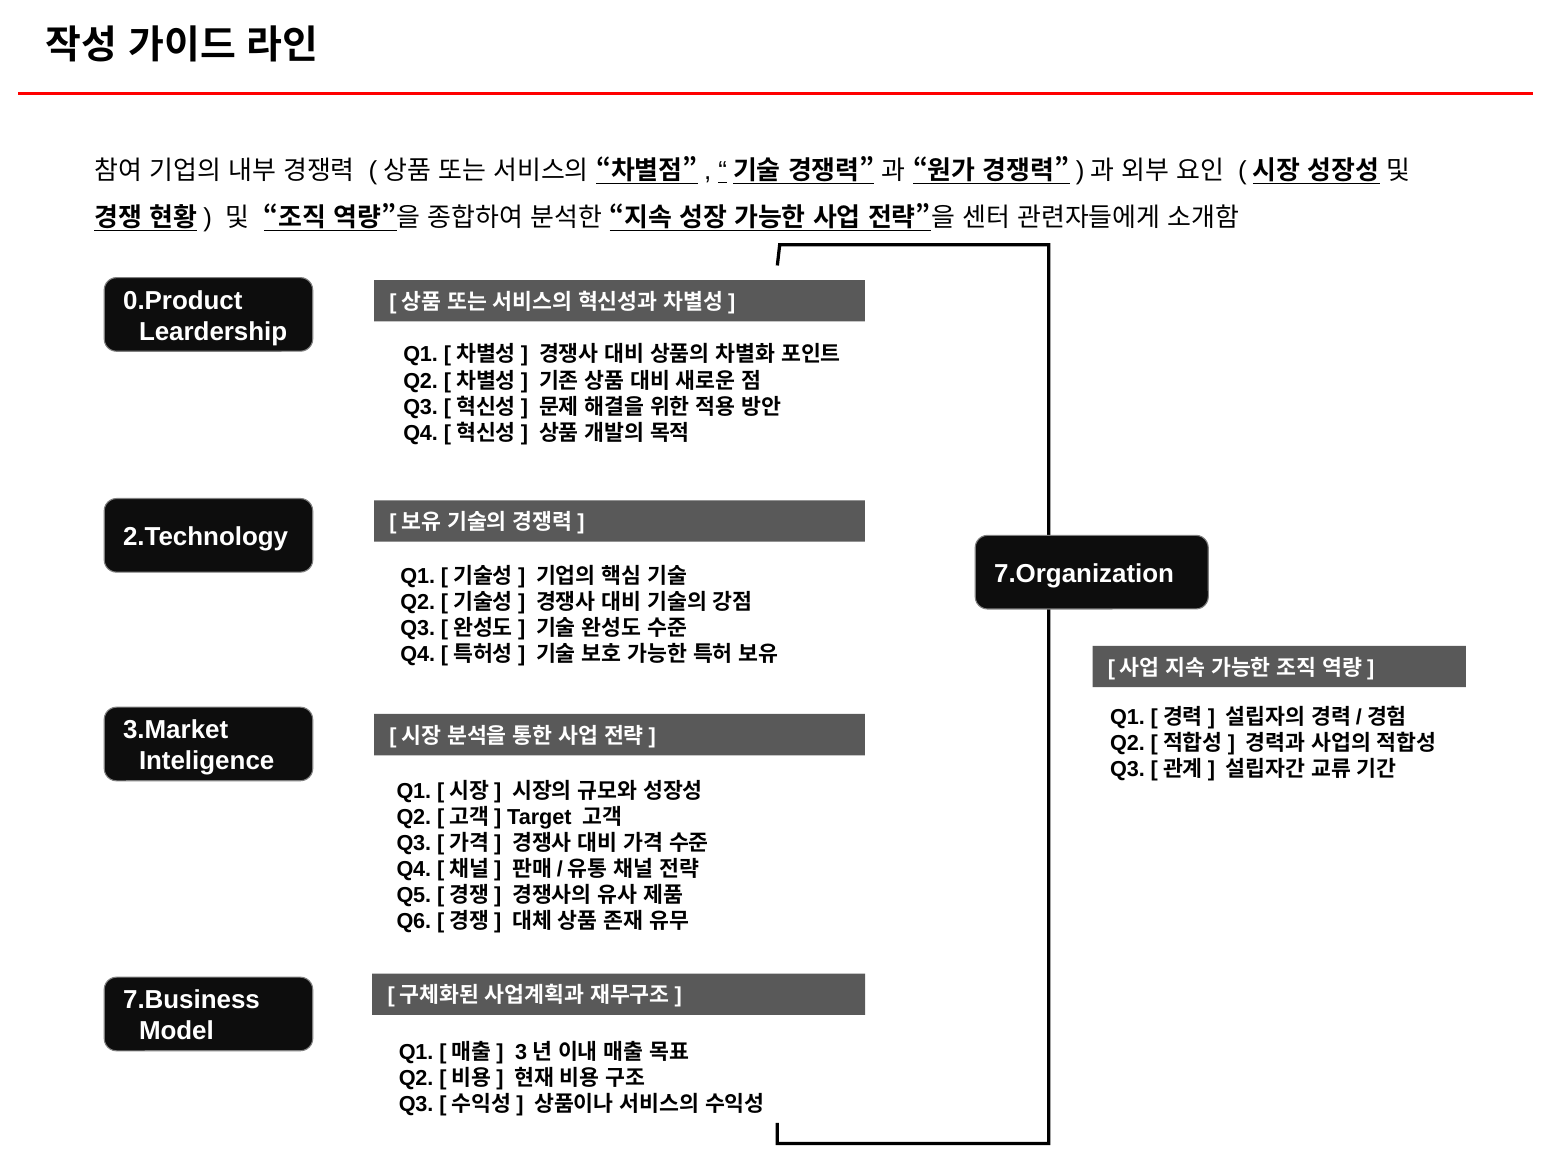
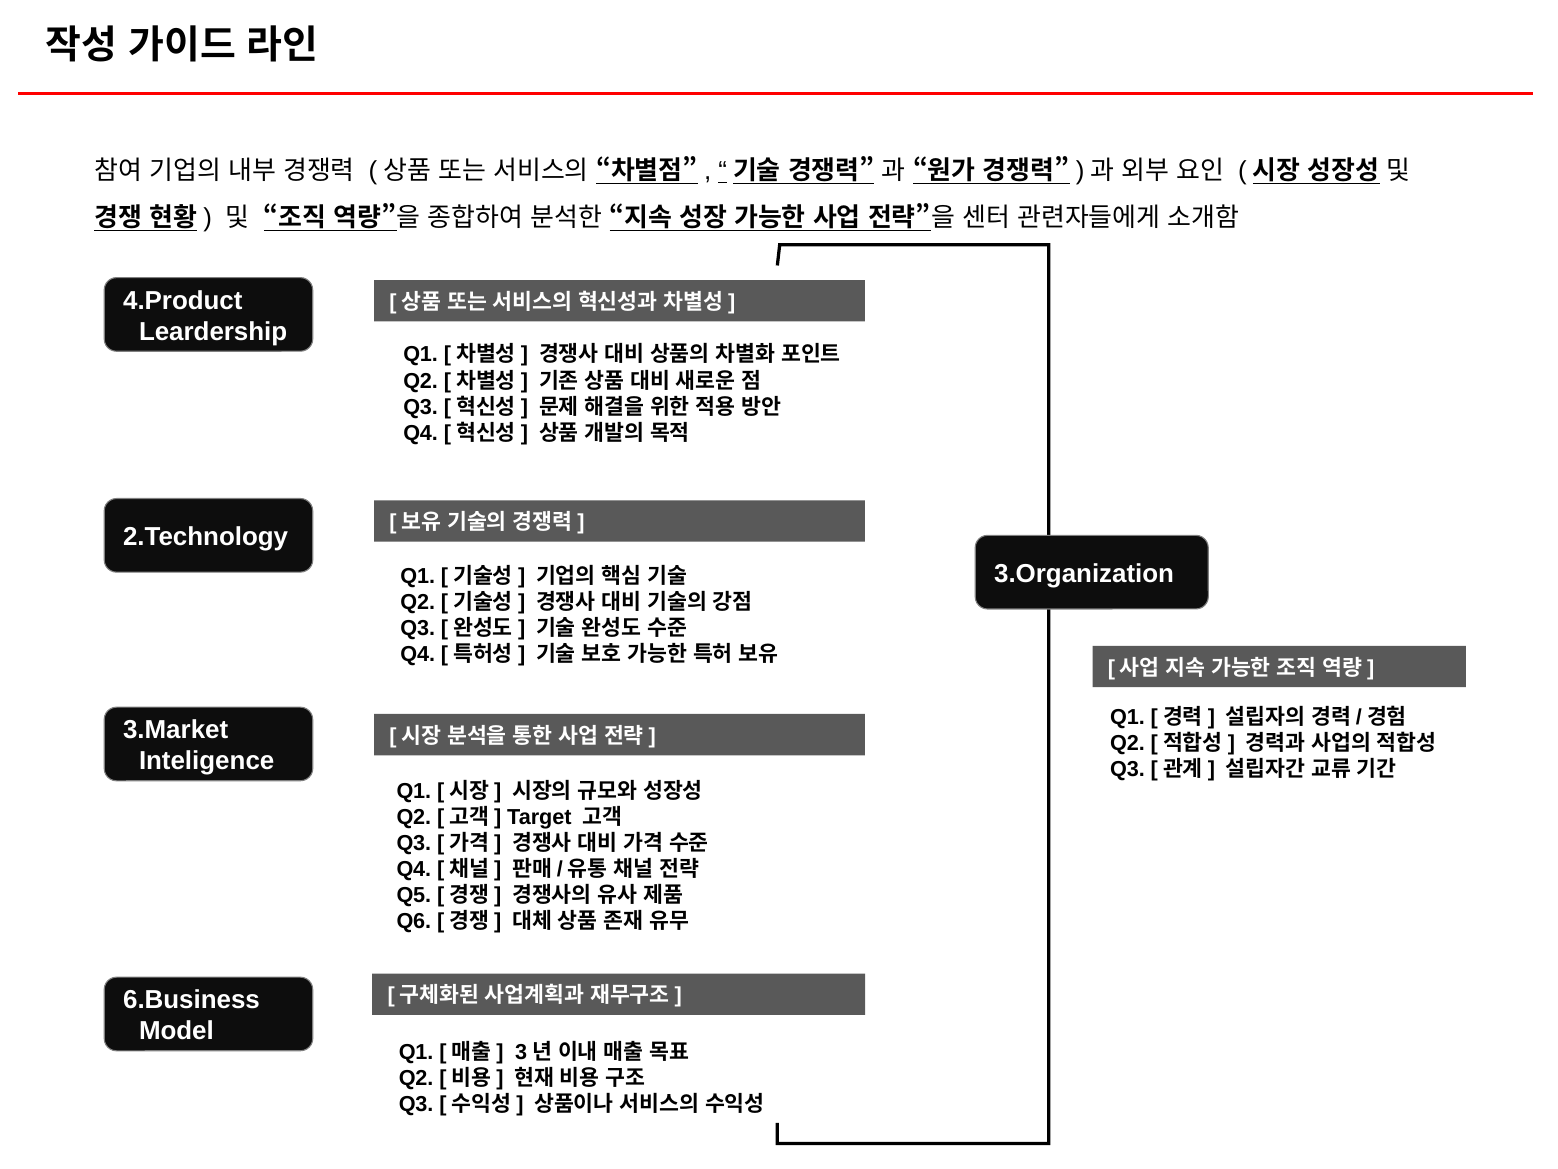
0.Product: 0.Product -> 4.Product (183, 300)
7.Organization: 7.Organization -> 3.Organization (1084, 574)
7.Business: 7.Business -> 6.Business (191, 1000)
